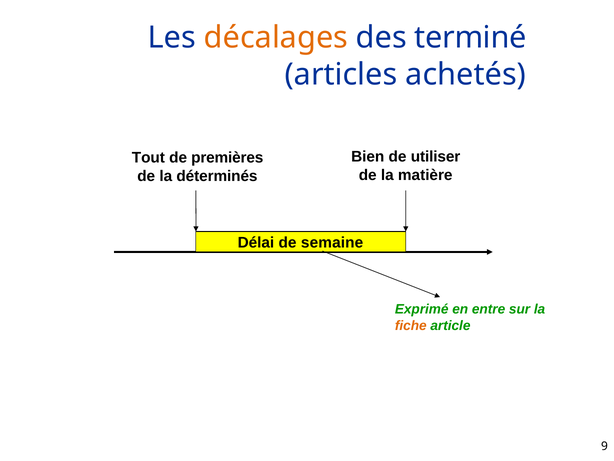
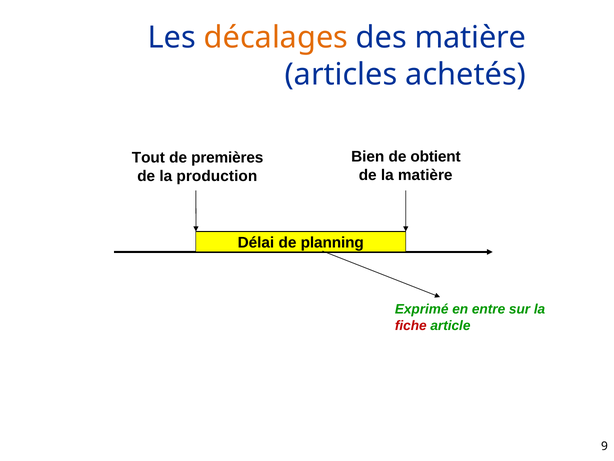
des terminé: terminé -> matière (470, 37)
utiliser: utiliser -> obtient (436, 157)
déterminés: déterminés -> production (217, 176)
semaine: semaine -> planning (332, 243)
fiche colour: orange -> red (411, 325)
